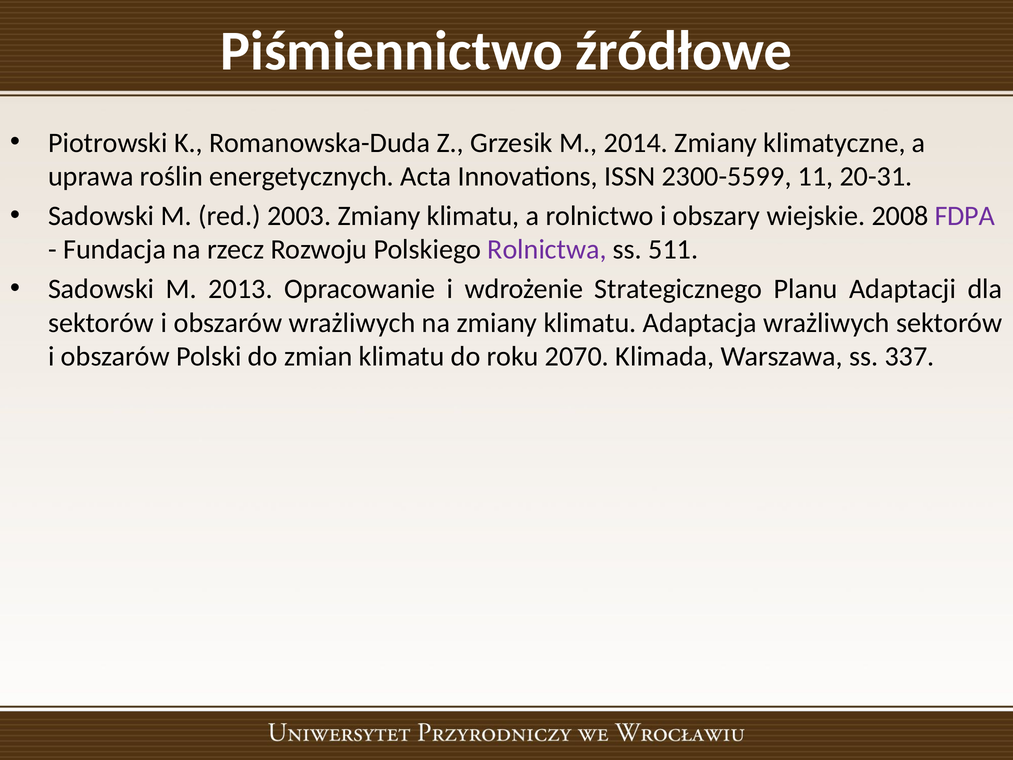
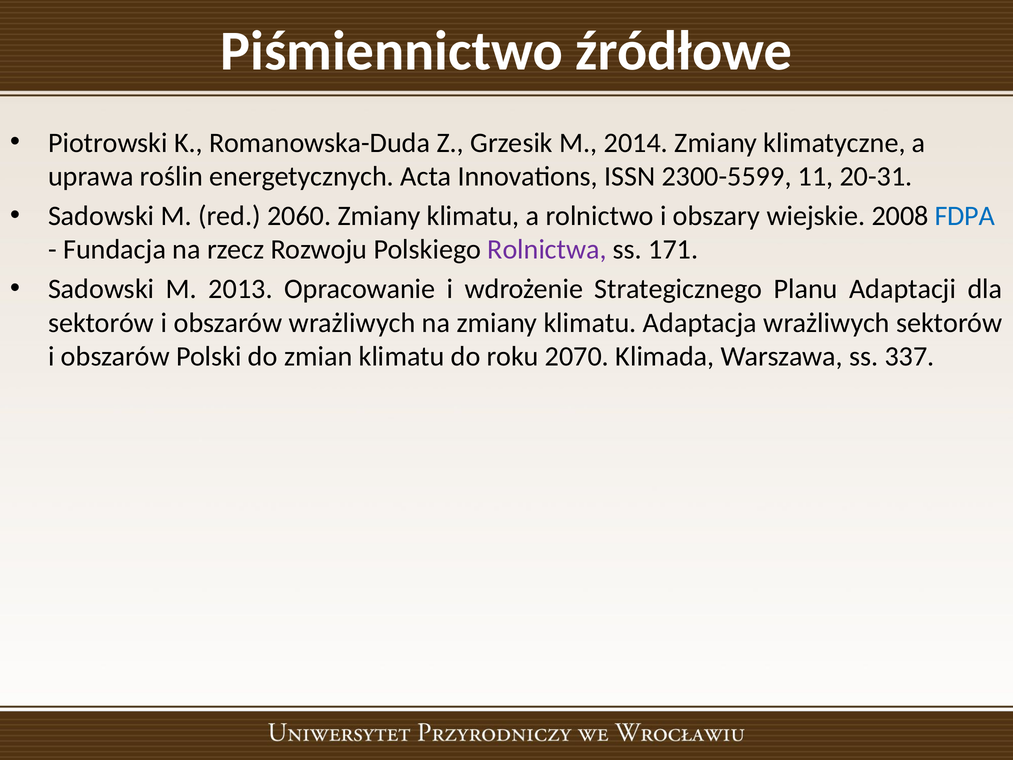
2003: 2003 -> 2060 (299, 216)
FDPA colour: purple -> blue (965, 216)
511: 511 -> 171 (673, 250)
